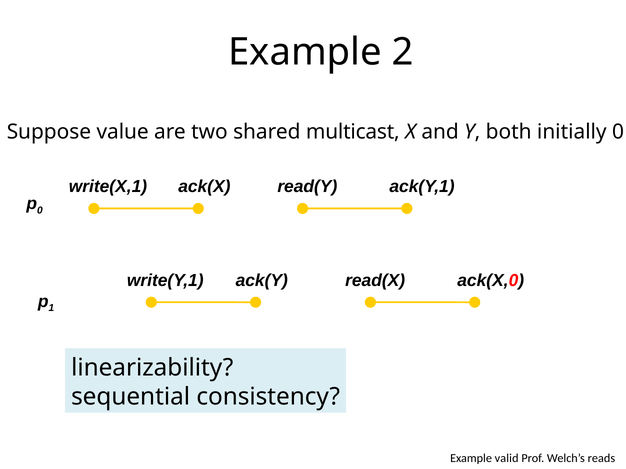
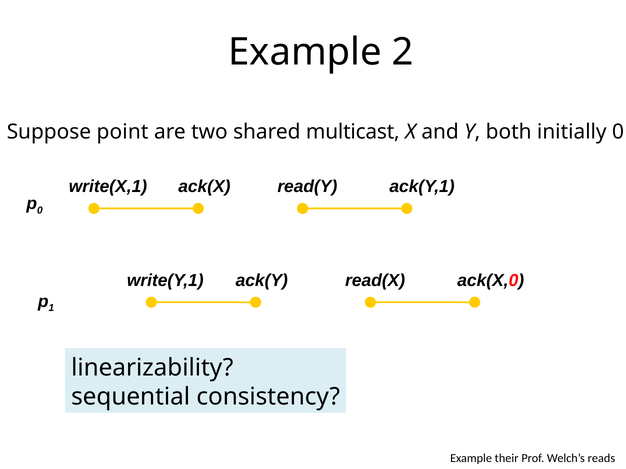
value: value -> point (123, 132)
valid: valid -> their (507, 459)
